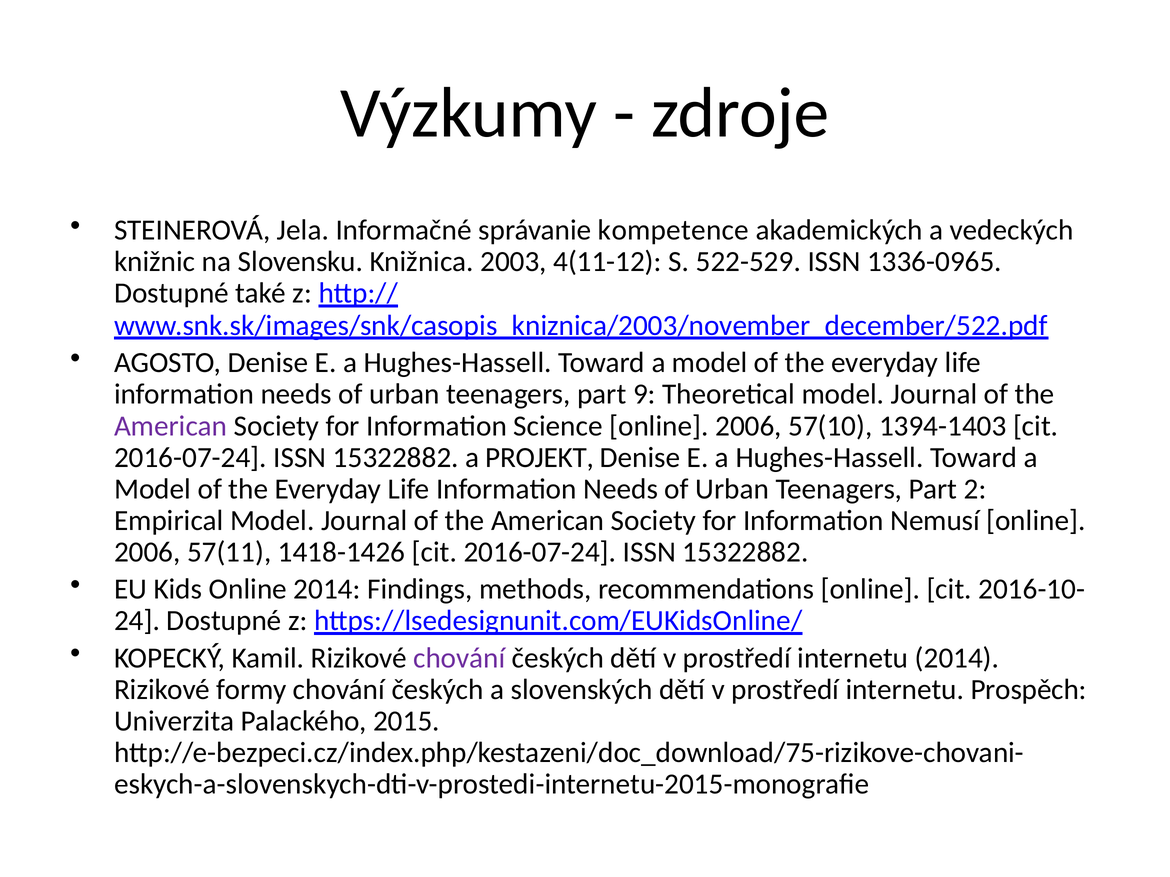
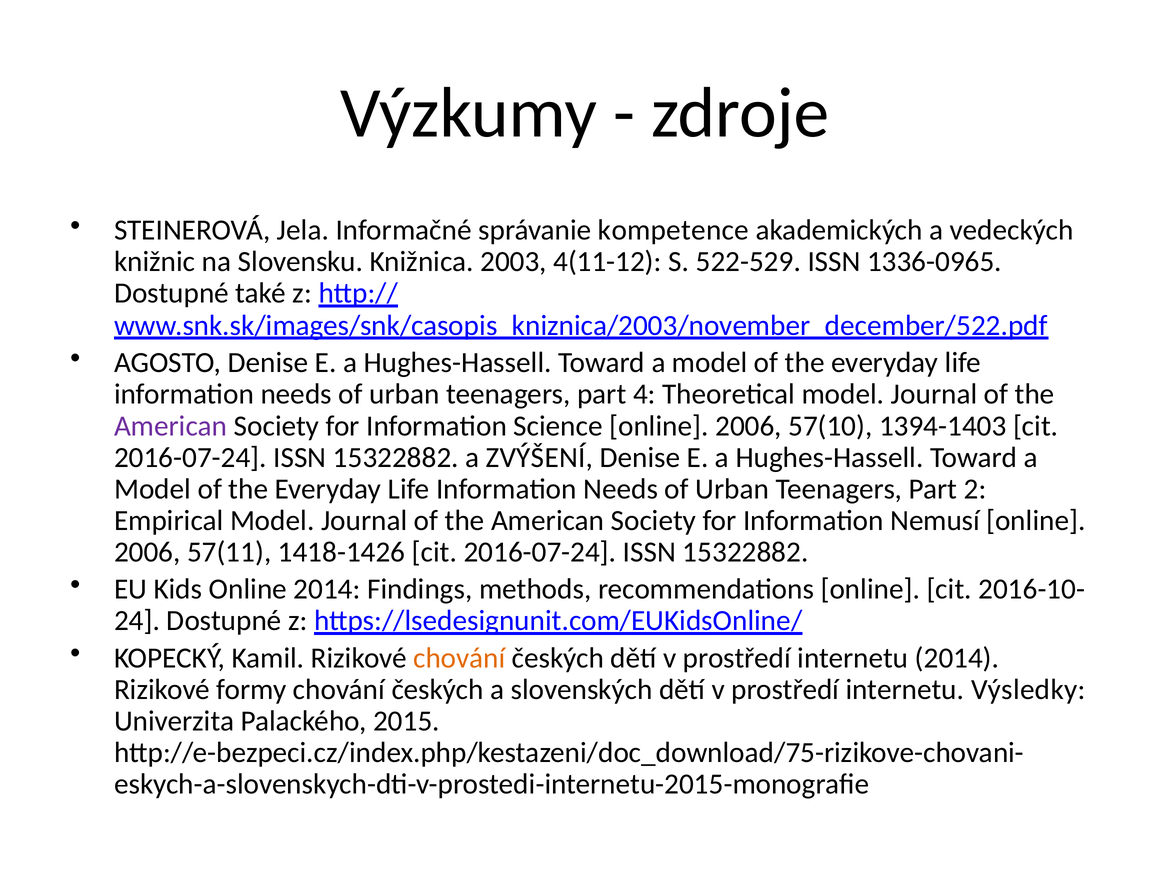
9: 9 -> 4 (644, 395)
PROJEKT: PROJEKT -> ZVÝŠENÍ (539, 458)
chování colour: purple -> orange (459, 658)
Prospěch: Prospěch -> Výsledky (1028, 690)
